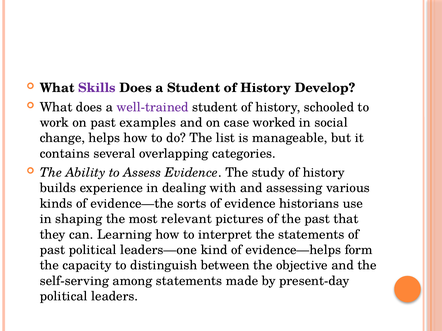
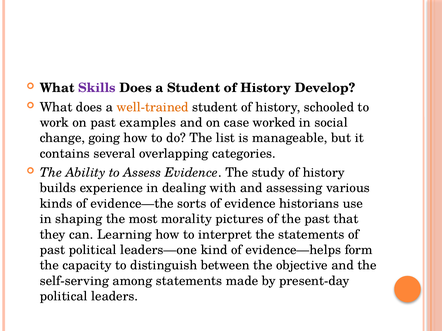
well-trained colour: purple -> orange (153, 107)
helps: helps -> going (104, 138)
relevant: relevant -> morality (187, 219)
